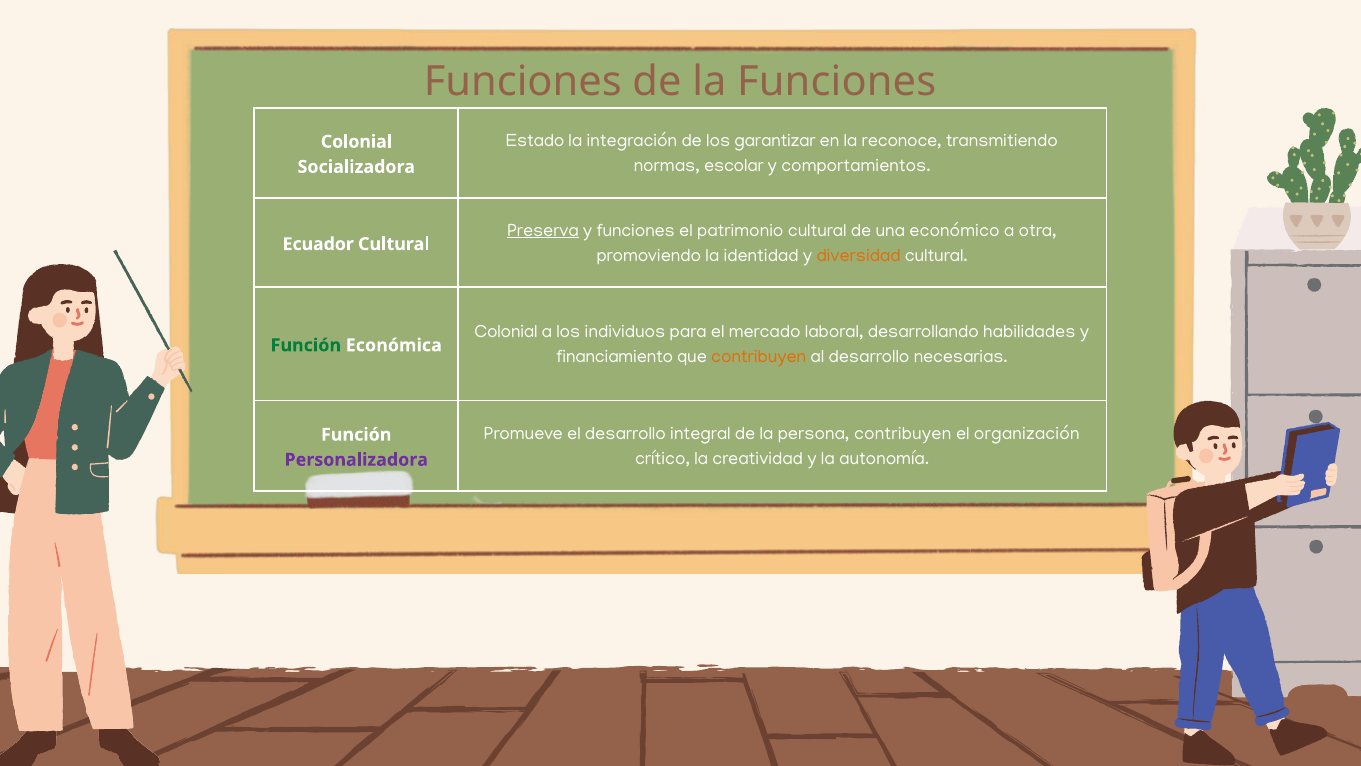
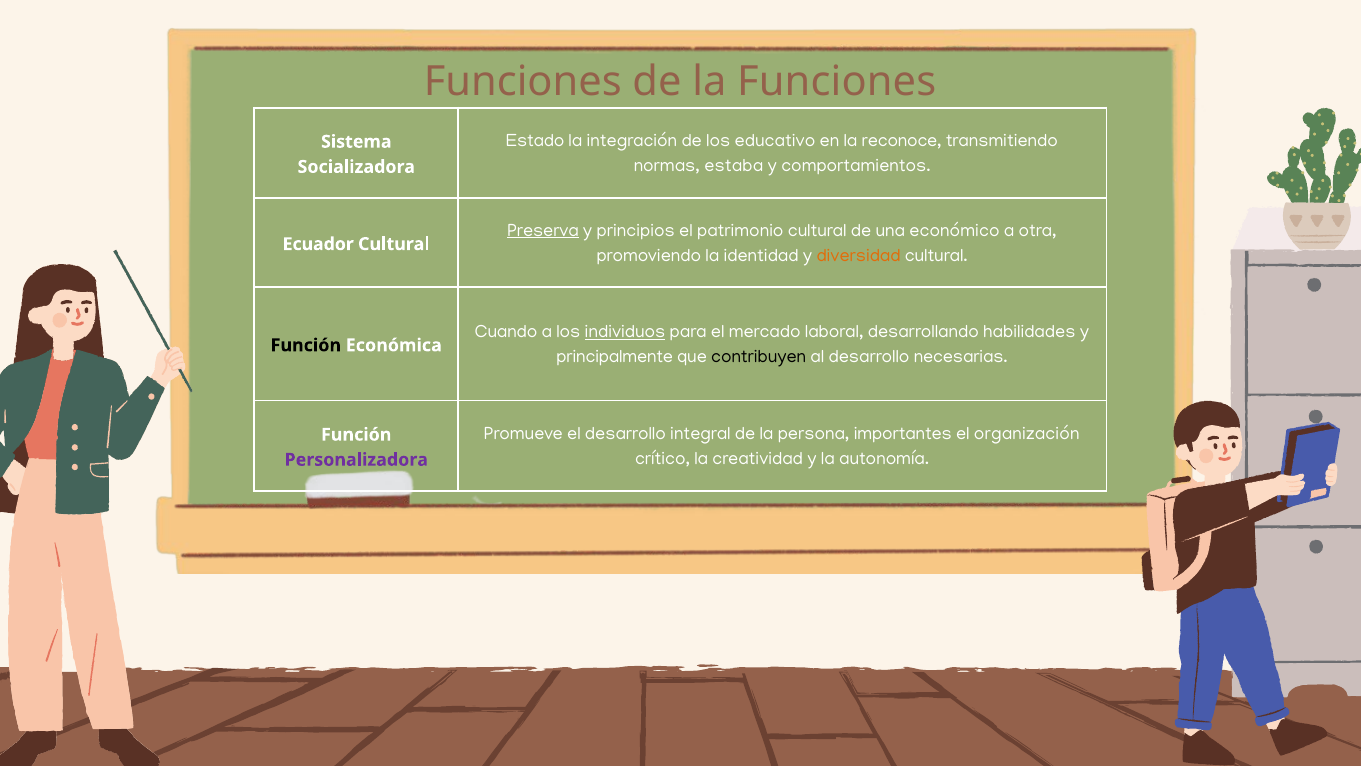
Colonial: Colonial -> Sistema (356, 142)
garantizar: garantizar -> educativo (775, 140)
escolar: escolar -> estaba (734, 165)
y funciones: funciones -> principios (636, 230)
Colonial: Colonial -> Cuando (506, 331)
individuos underline: none -> present (625, 331)
Función colour: green -> black (306, 345)
financiamiento: financiamiento -> principalmente (615, 356)
contribuyen colour: orange -> black (759, 356)
persona contribuyen: contribuyen -> importantes (903, 433)
